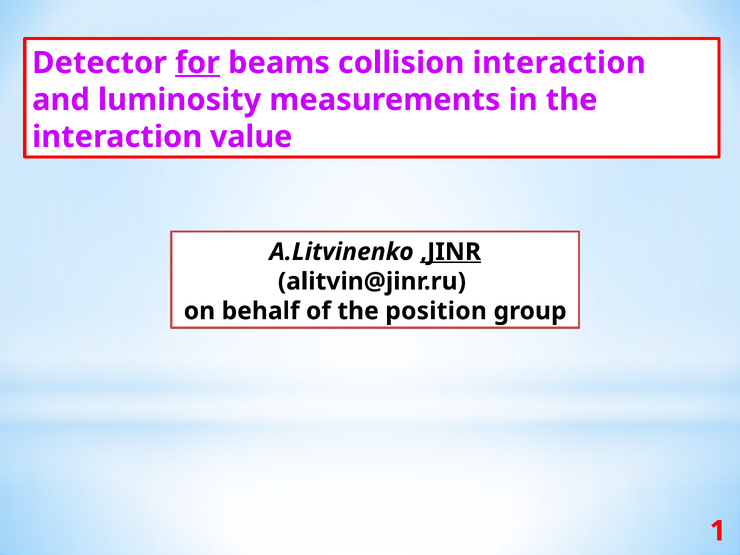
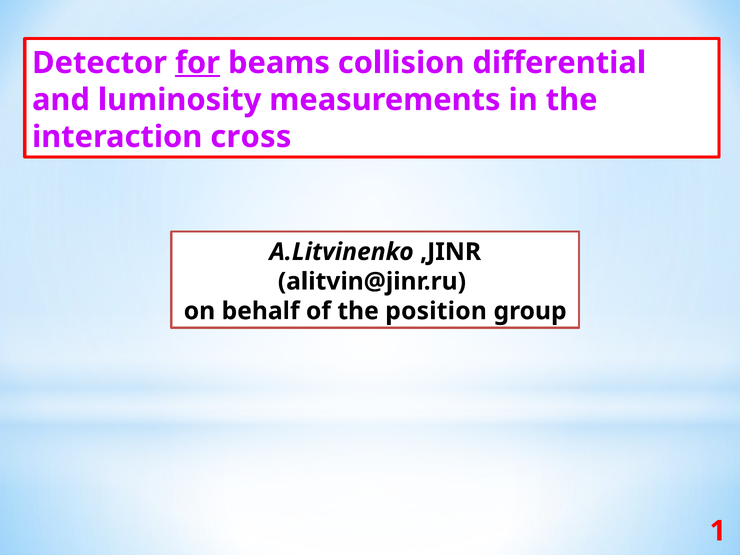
collision interaction: interaction -> differential (559, 63)
value: value -> cross (251, 137)
,JINR underline: present -> none (451, 252)
